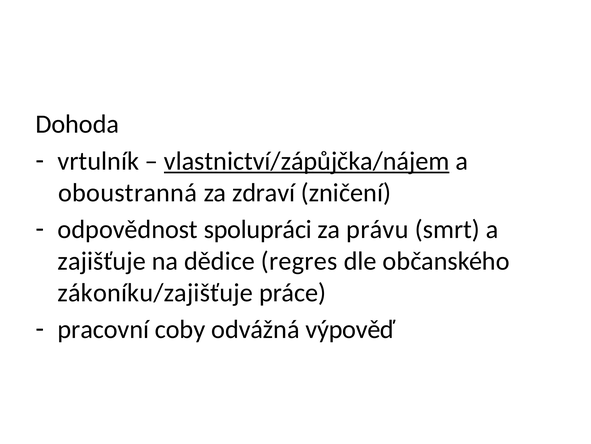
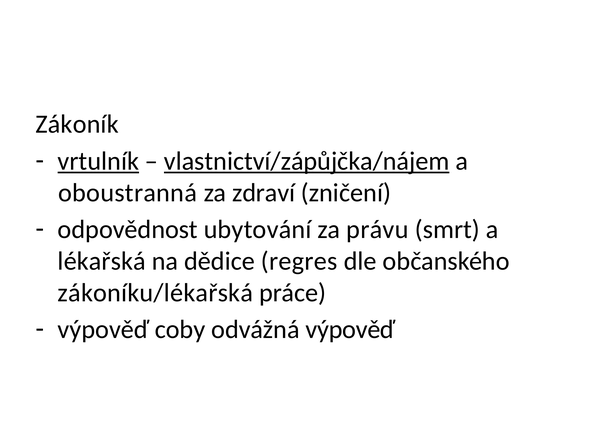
Dohoda: Dohoda -> Zákoník (77, 124)
vrtulník underline: none -> present (98, 161)
spolupráci: spolupráci -> ubytování (258, 229)
zajišťuje: zajišťuje -> lékařská (102, 261)
zákoníku/zajišťuje: zákoníku/zajišťuje -> zákoníku/lékařská (155, 292)
pracovní: pracovní -> výpověď (103, 329)
